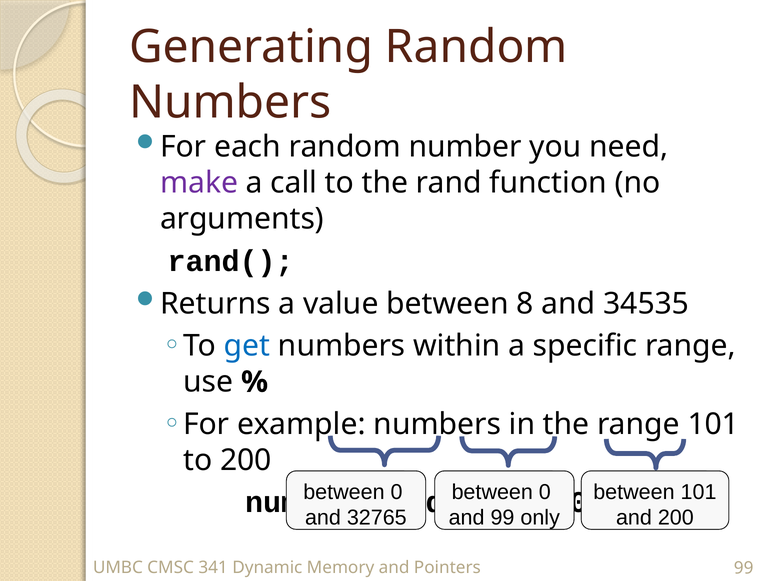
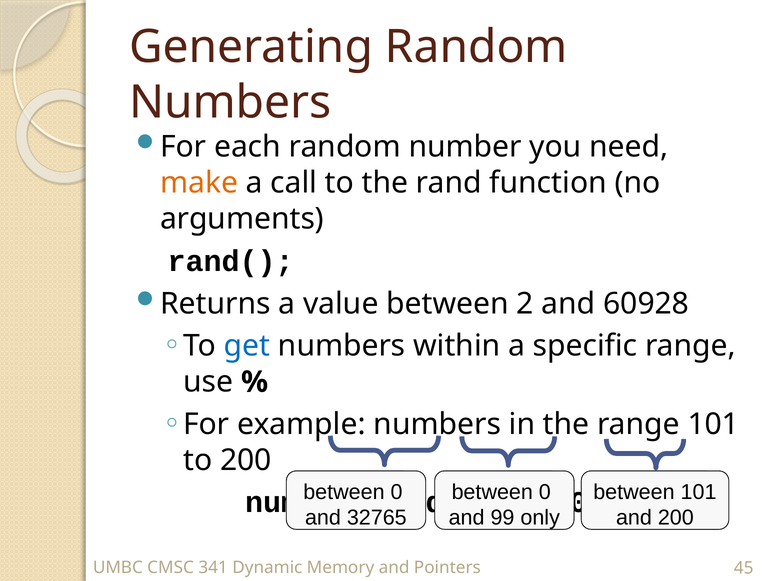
make colour: purple -> orange (199, 183)
8: 8 -> 2 (525, 303)
34535: 34535 -> 60928 (646, 303)
Pointers 99: 99 -> 45 (744, 568)
